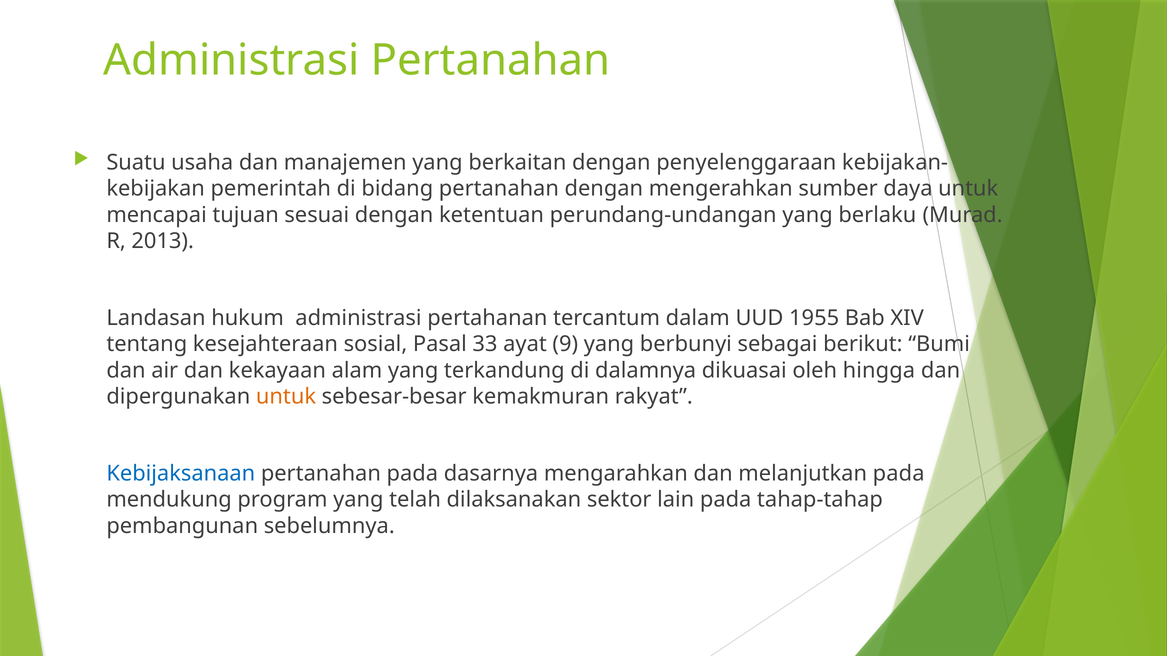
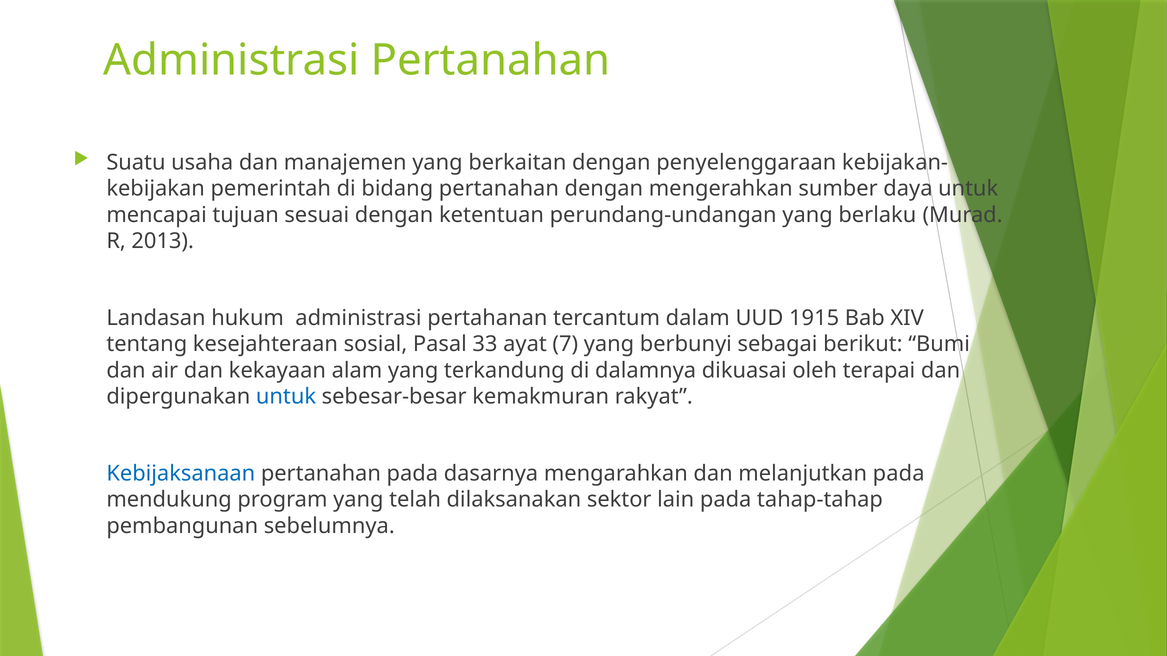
1955: 1955 -> 1915 (814, 318)
9: 9 -> 7 (565, 344)
hingga: hingga -> terapai (879, 371)
untuk colour: orange -> blue (286, 397)
